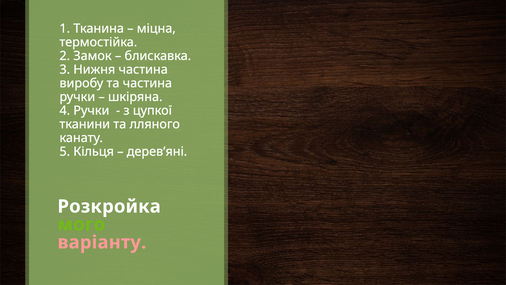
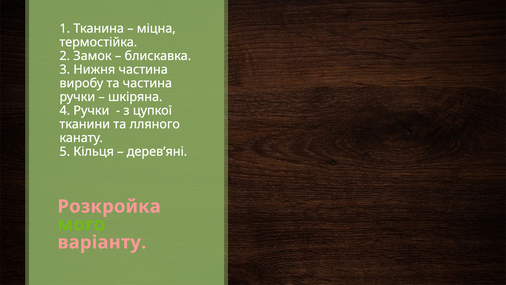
Розкройка colour: white -> pink (109, 206)
